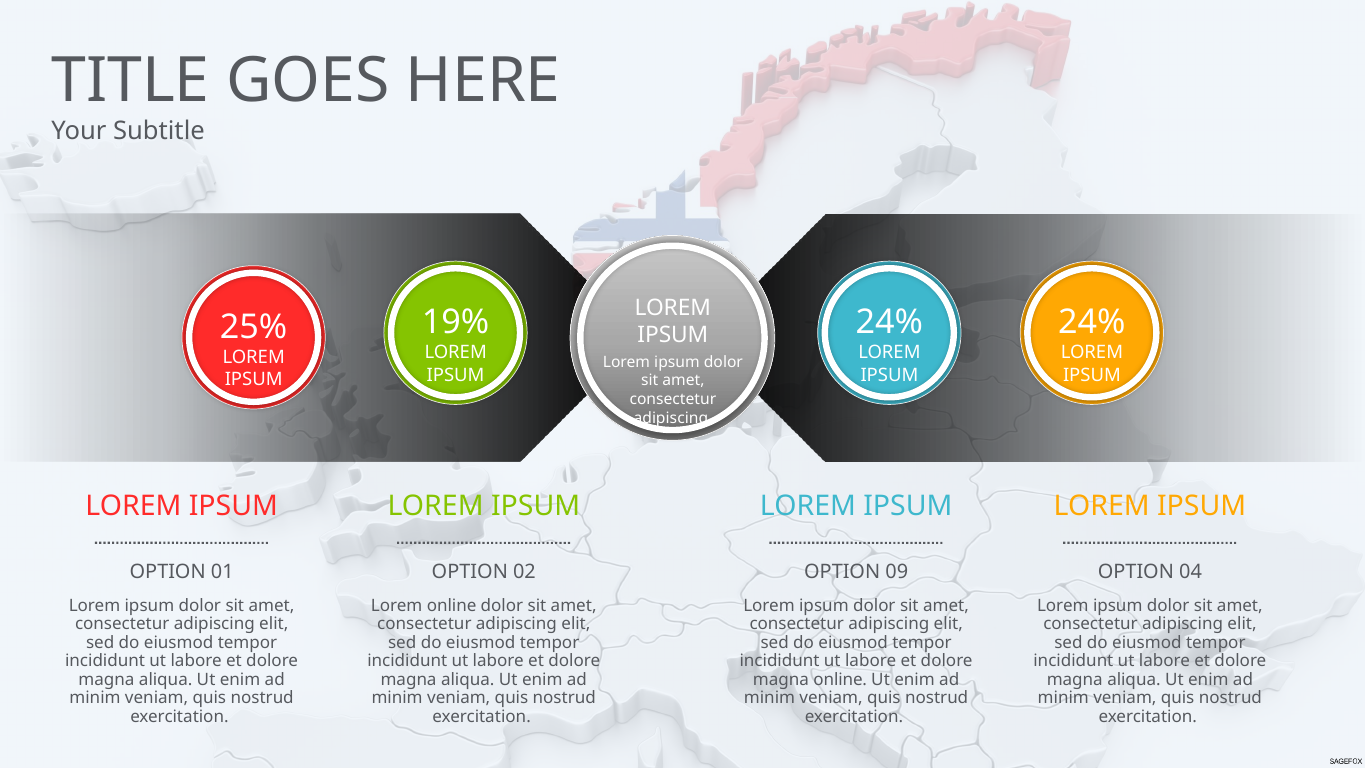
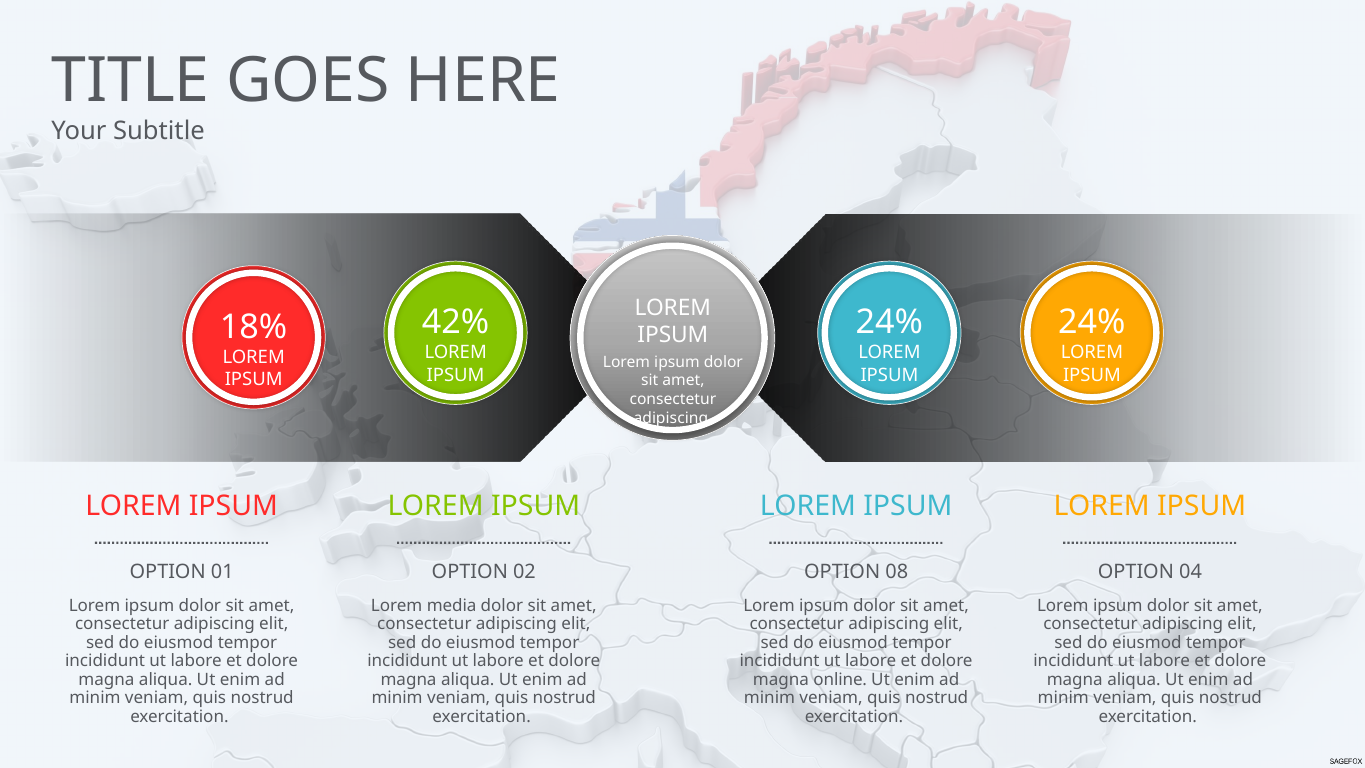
19%: 19% -> 42% (456, 322)
25%: 25% -> 18% (254, 327)
09: 09 -> 08 (897, 572)
Lorem online: online -> media (452, 606)
